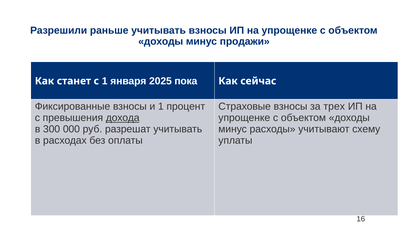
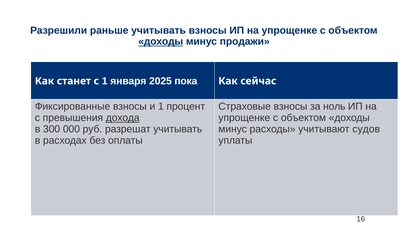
доходы underline: none -> present (161, 42)
трех: трех -> ноль (334, 107)
схему: схему -> судов (366, 130)
